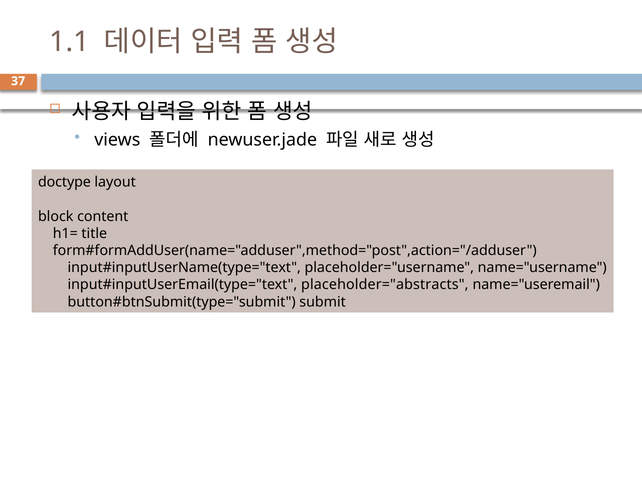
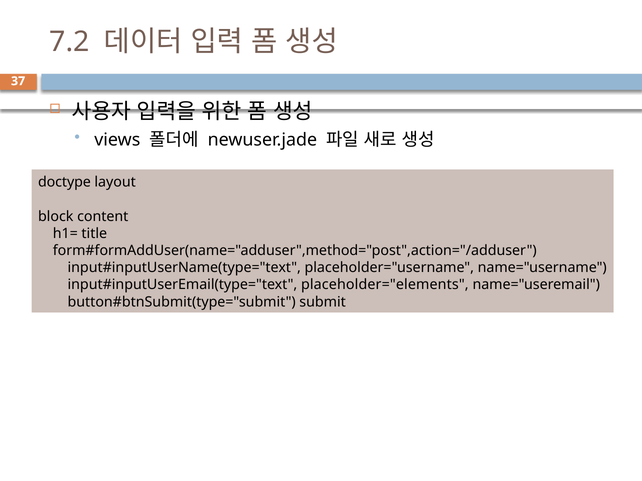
1.1: 1.1 -> 7.2 (69, 42)
placeholder="abstracts: placeholder="abstracts -> placeholder="elements (385, 285)
